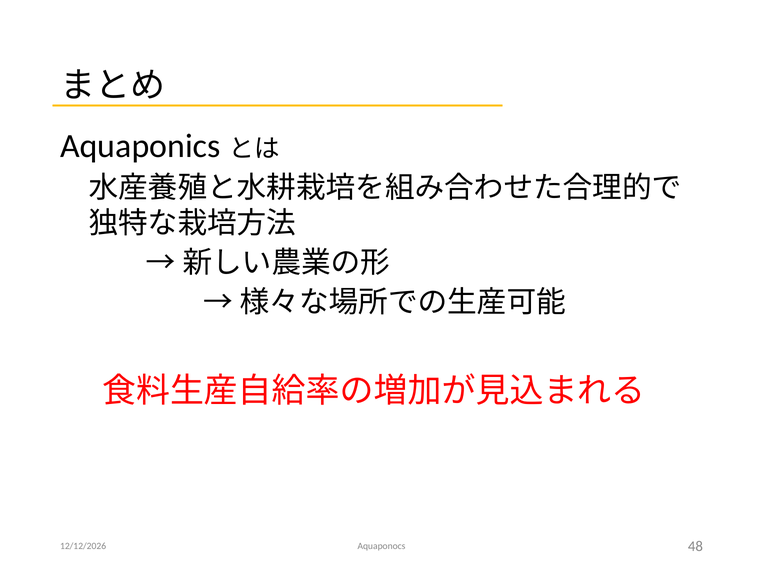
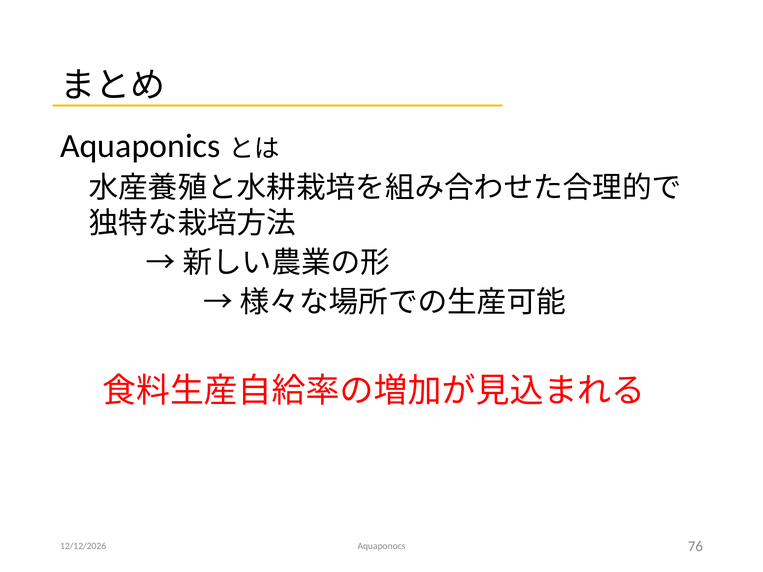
48: 48 -> 76 (695, 547)
